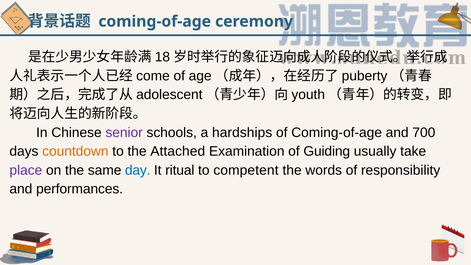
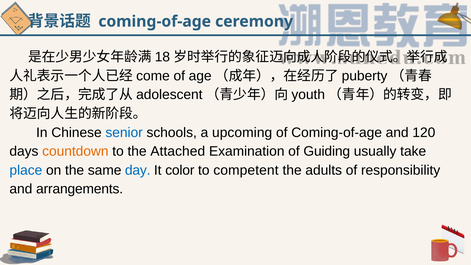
senior colour: purple -> blue (124, 132)
hardships: hardships -> upcoming (242, 132)
700: 700 -> 120 (424, 132)
place colour: purple -> blue (26, 170)
ritual: ritual -> color (180, 170)
words: words -> adults (324, 170)
performances: performances -> arrangements (80, 189)
